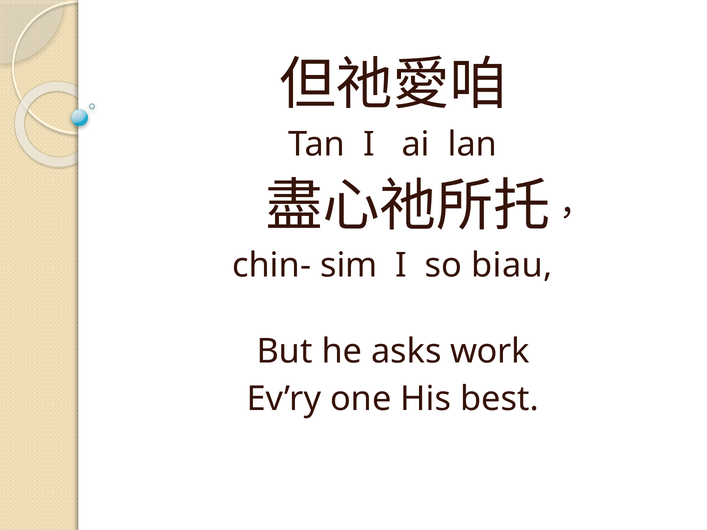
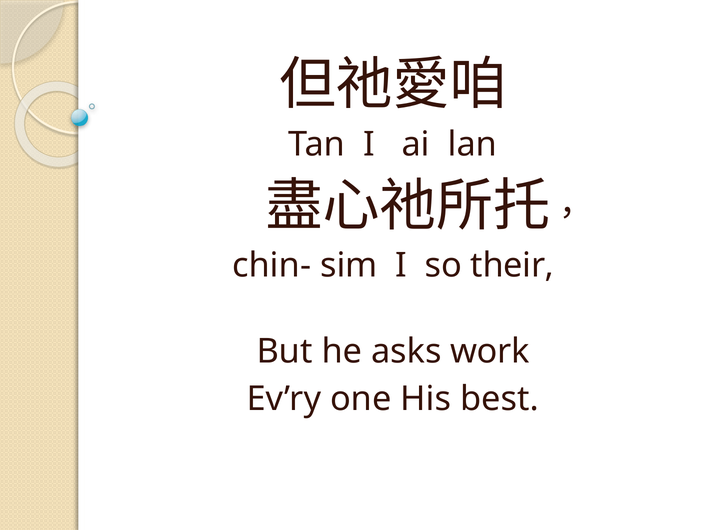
biau: biau -> their (512, 266)
